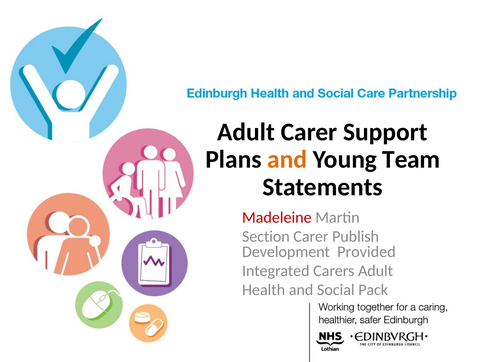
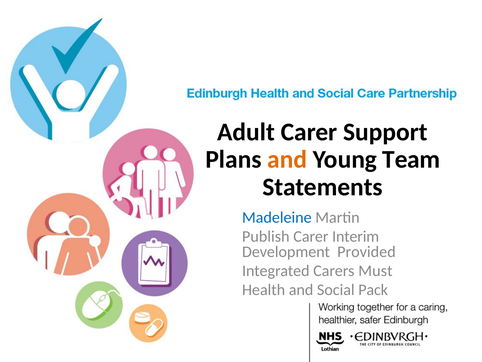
Madeleine colour: red -> blue (277, 217)
Section: Section -> Publish (266, 236)
Publish: Publish -> Interim (356, 236)
Carers Adult: Adult -> Must (375, 270)
